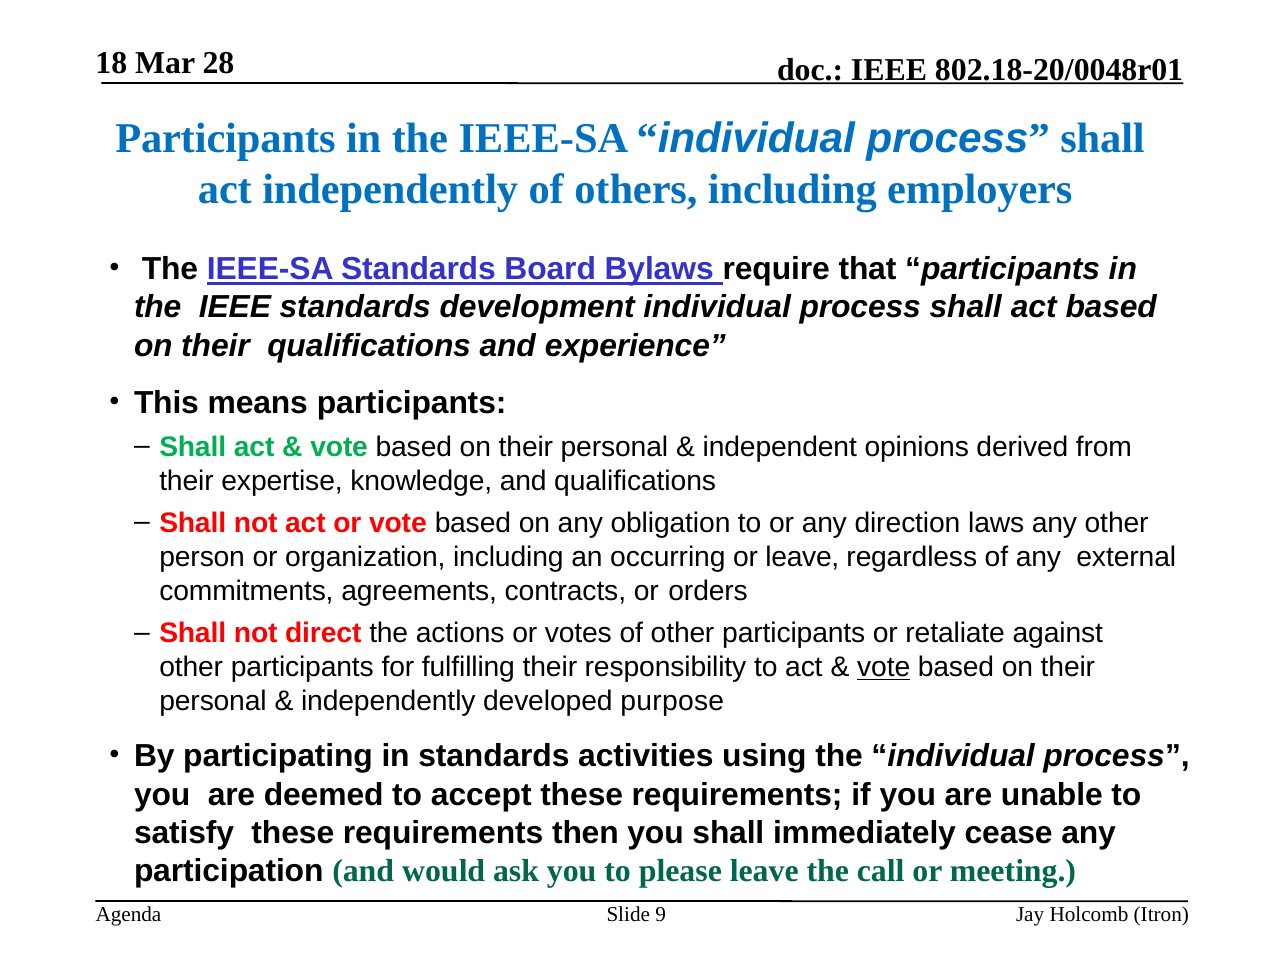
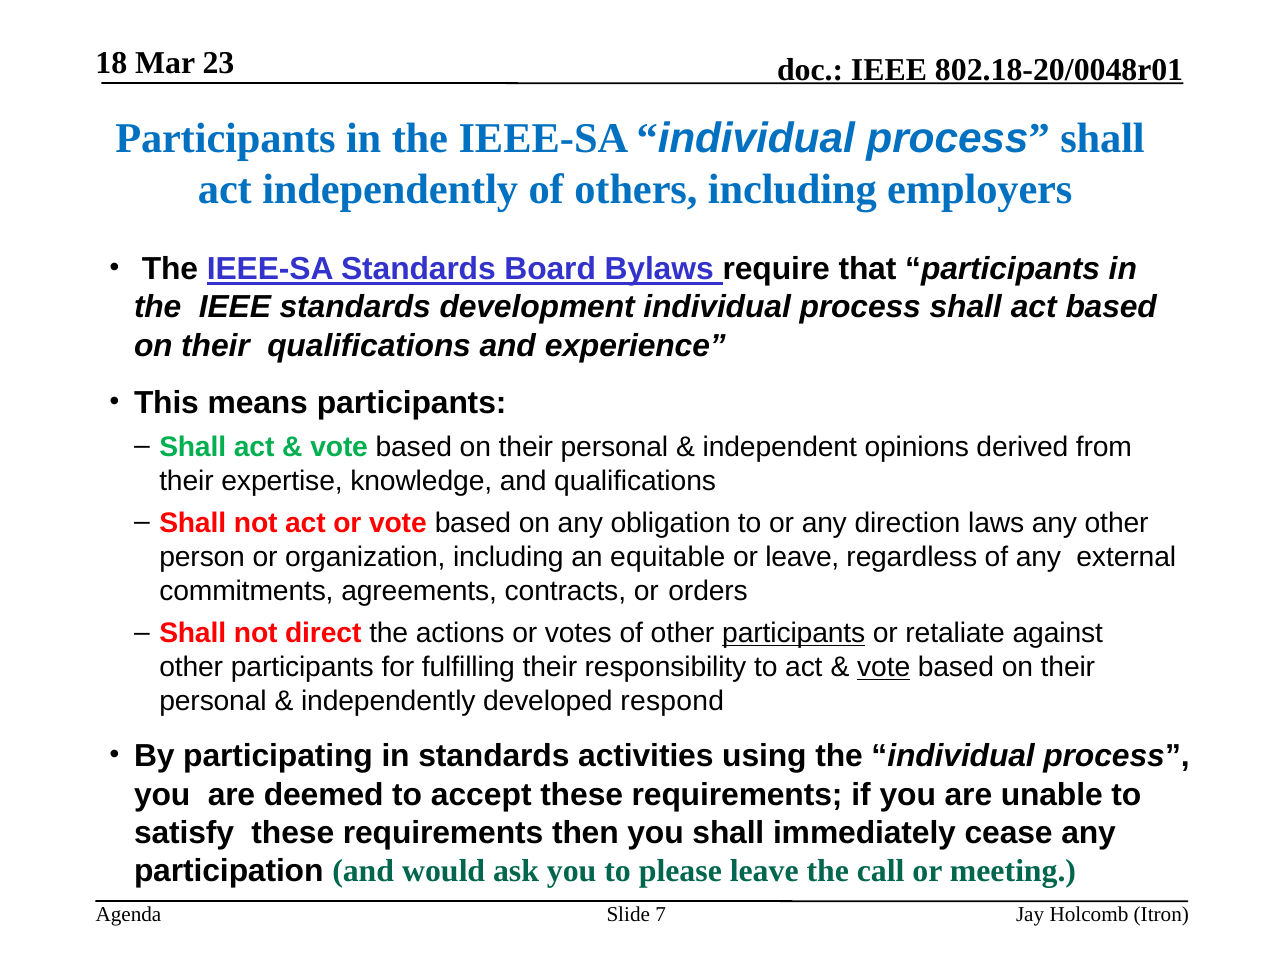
28: 28 -> 23 (218, 64)
occurring: occurring -> equitable (668, 558)
participants underline: none -> present (794, 634)
purpose: purpose -> respond (672, 702)
9: 9 -> 7 (661, 916)
